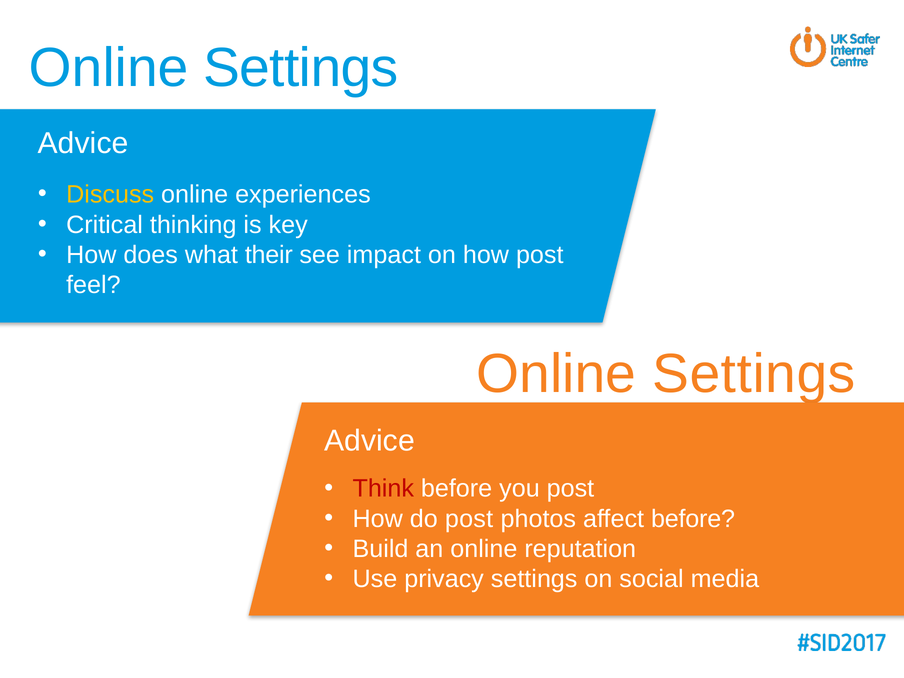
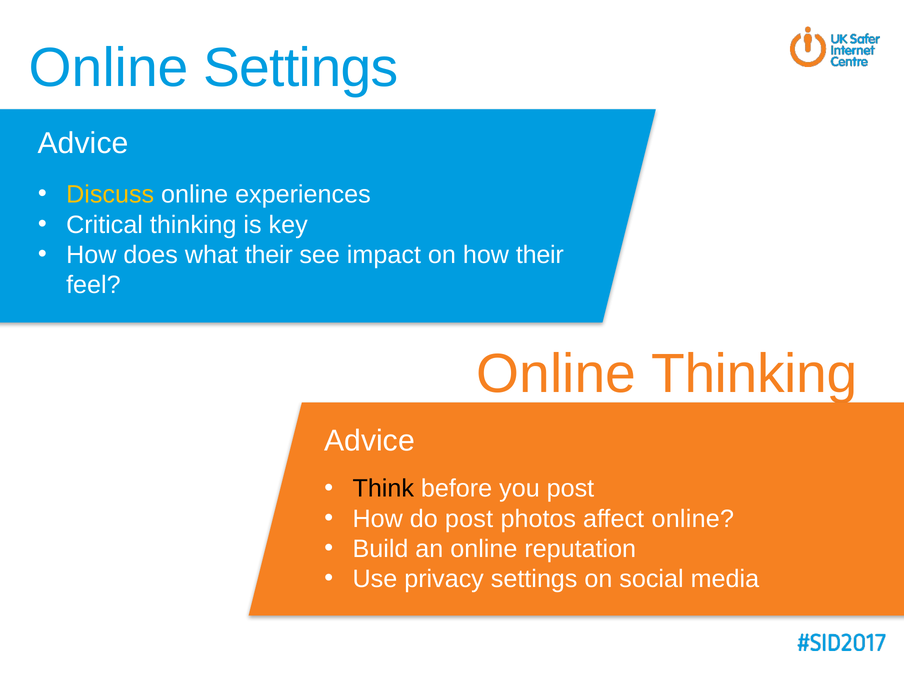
how post: post -> their (540, 255)
Settings: Settings -> Thinking (754, 374)
Think colour: red -> black (383, 489)
affect before: before -> online (693, 519)
